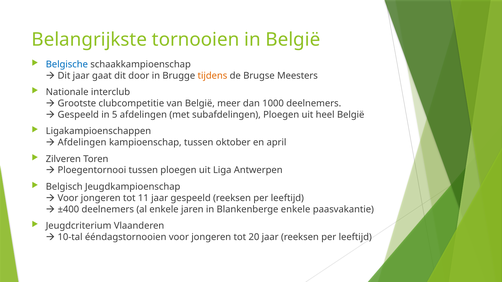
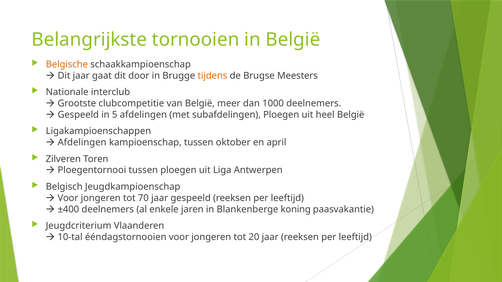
Belgische colour: blue -> orange (67, 64)
11: 11 -> 70 (143, 198)
Blankenberge enkele: enkele -> koning (296, 210)
